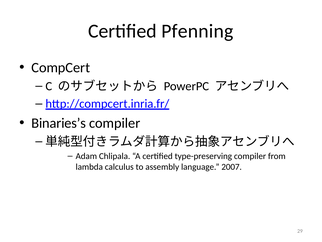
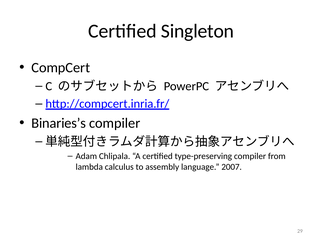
Pfenning: Pfenning -> Singleton (198, 31)
